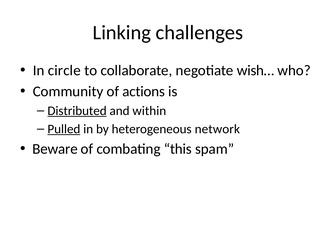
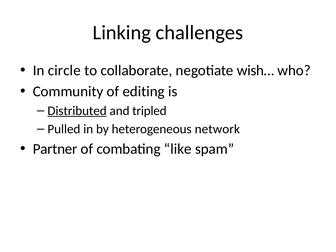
actions: actions -> editing (144, 91)
within: within -> tripled (149, 111)
Pulled underline: present -> none (64, 129)
Beware: Beware -> Partner (55, 149)
this: this -> like (178, 149)
